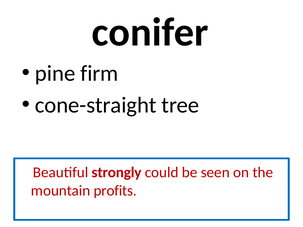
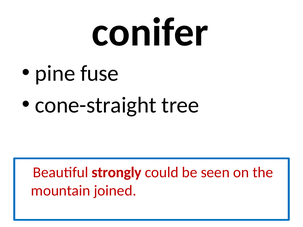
firm: firm -> fuse (99, 74)
profits: profits -> joined (115, 191)
